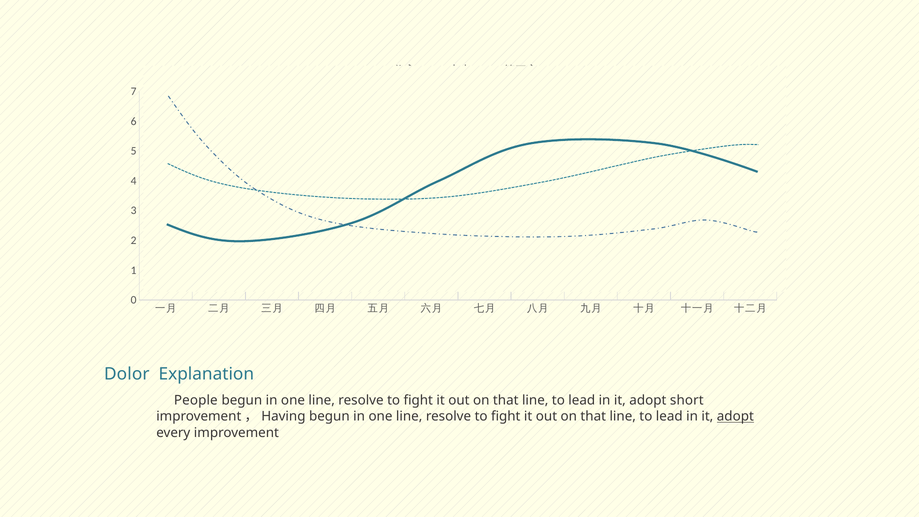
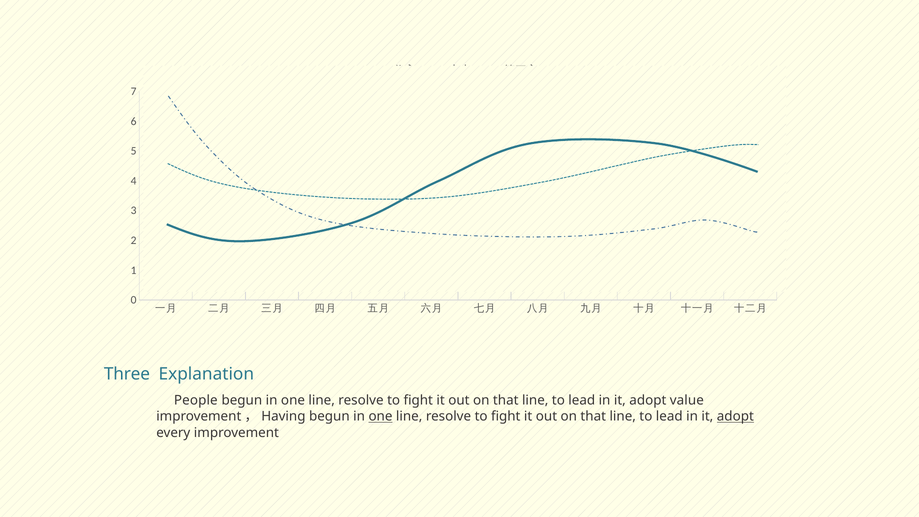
Dolor: Dolor -> Three (127, 374)
short: short -> value (687, 400)
one underline: none -> present (380, 417)
